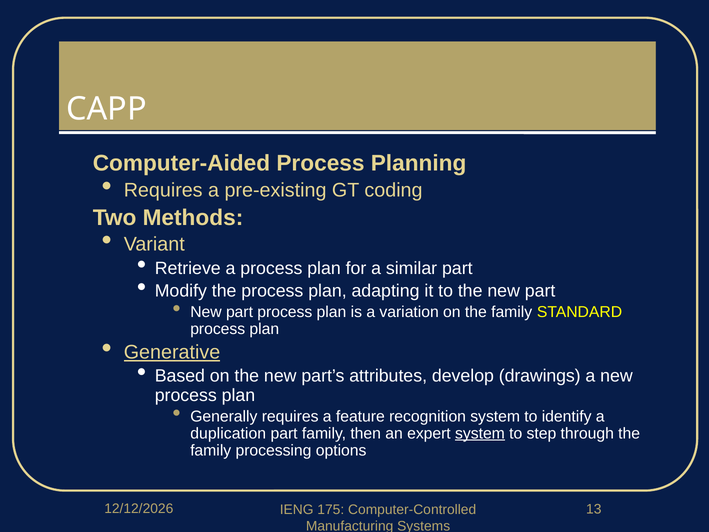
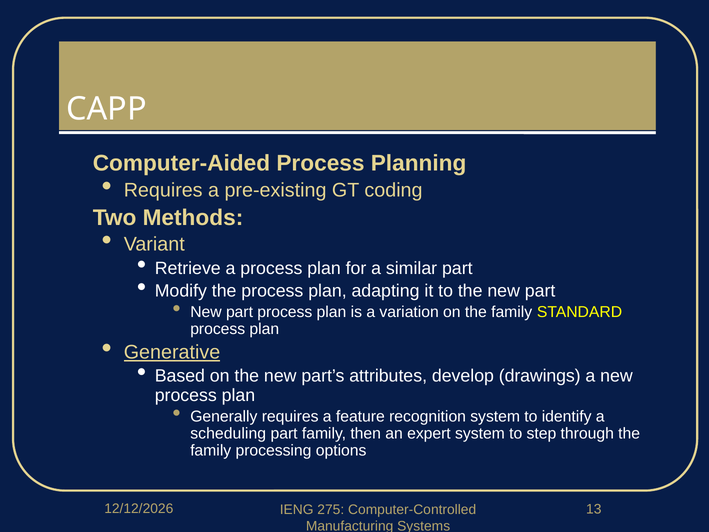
duplication: duplication -> scheduling (228, 433)
system underline: present -> none (480, 433)
175: 175 -> 275 (331, 509)
